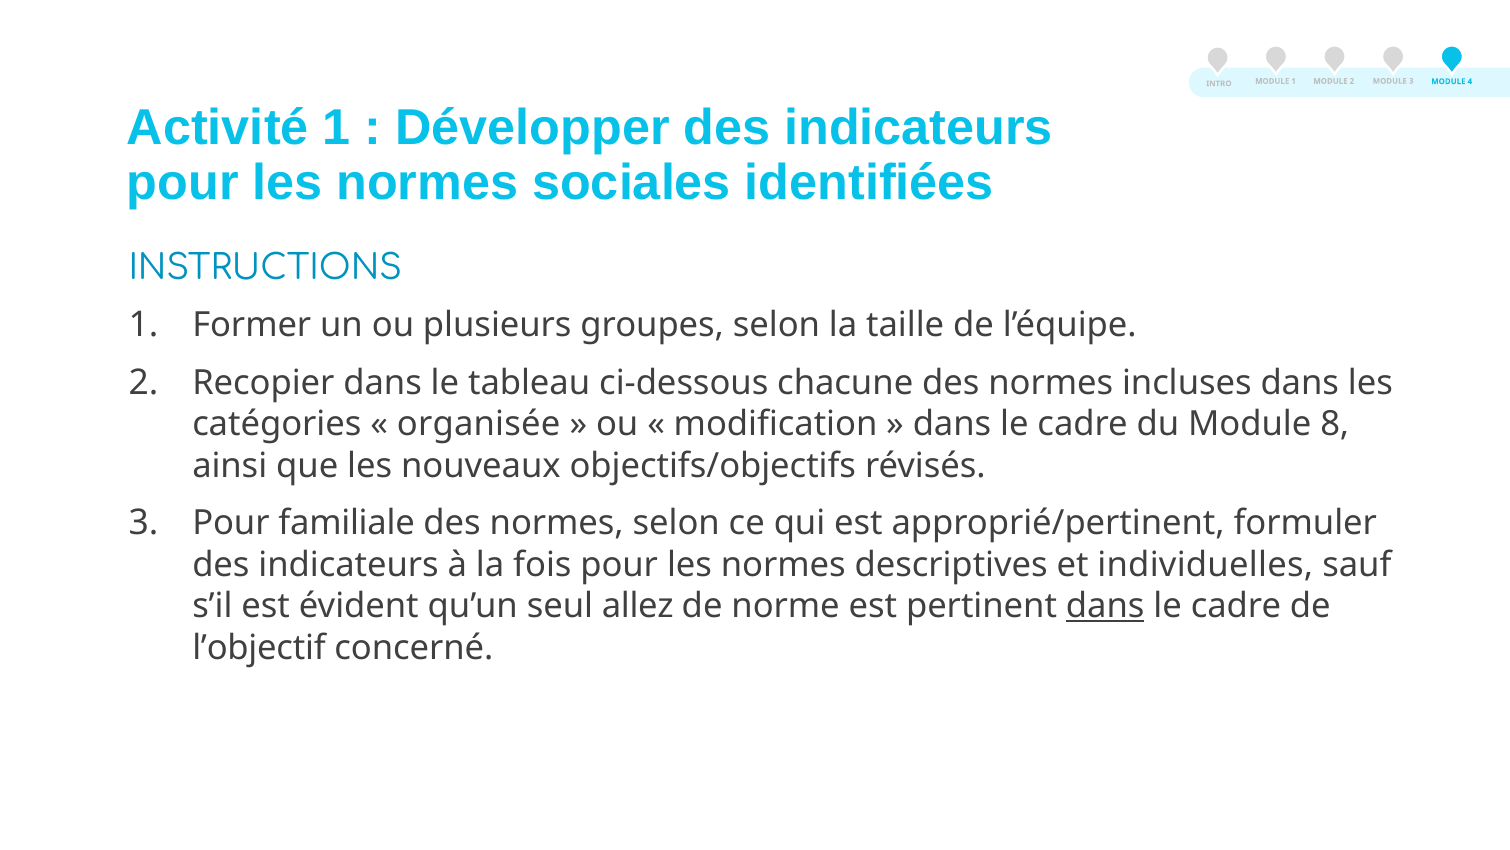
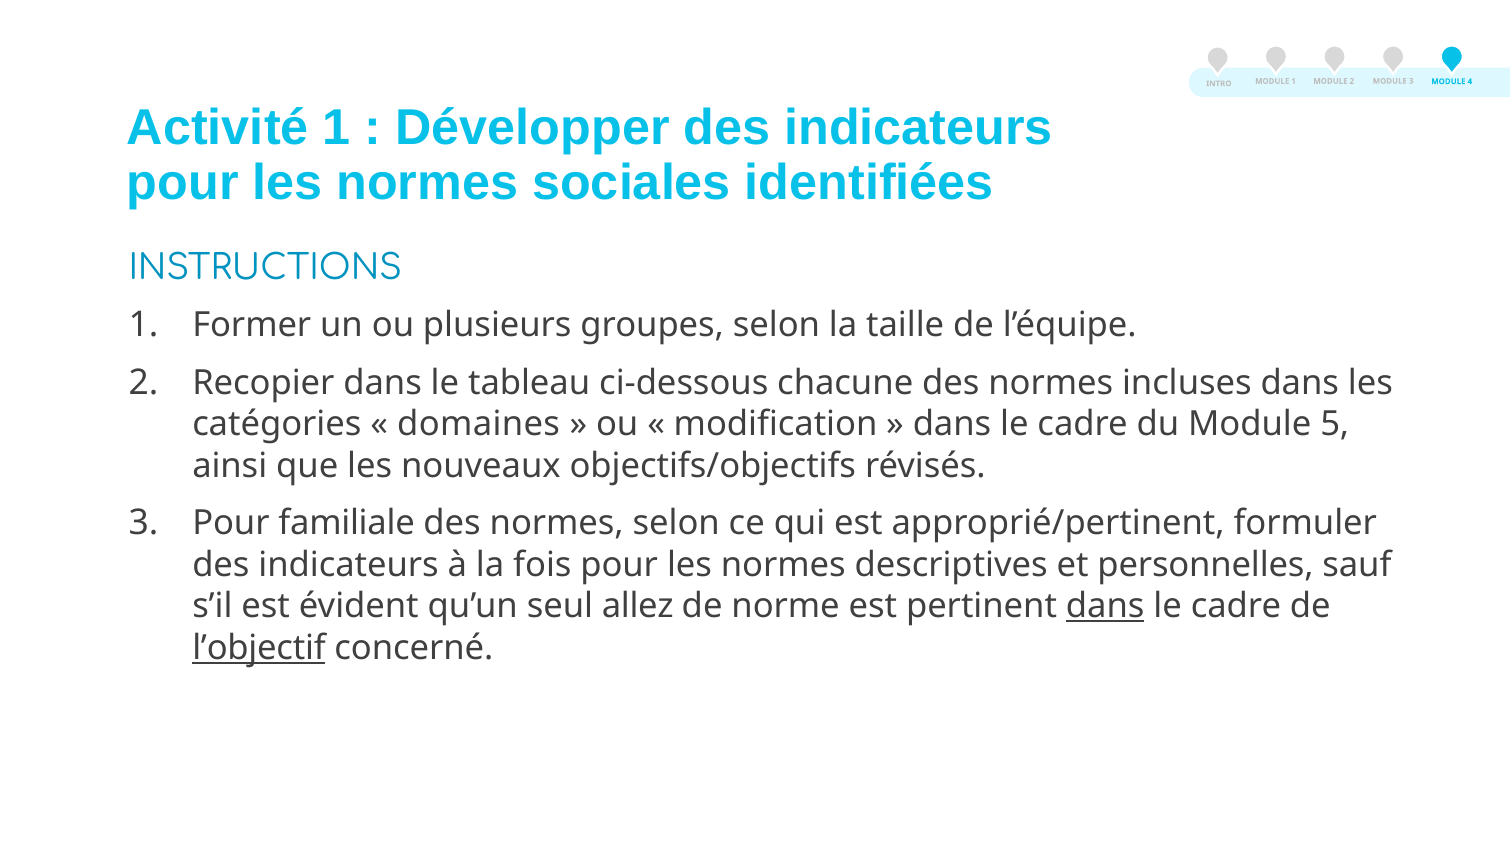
organisée: organisée -> domaines (479, 424)
8: 8 -> 5 (1335, 424)
individuelles: individuelles -> personnelles (1205, 564)
l’objectif underline: none -> present (259, 647)
